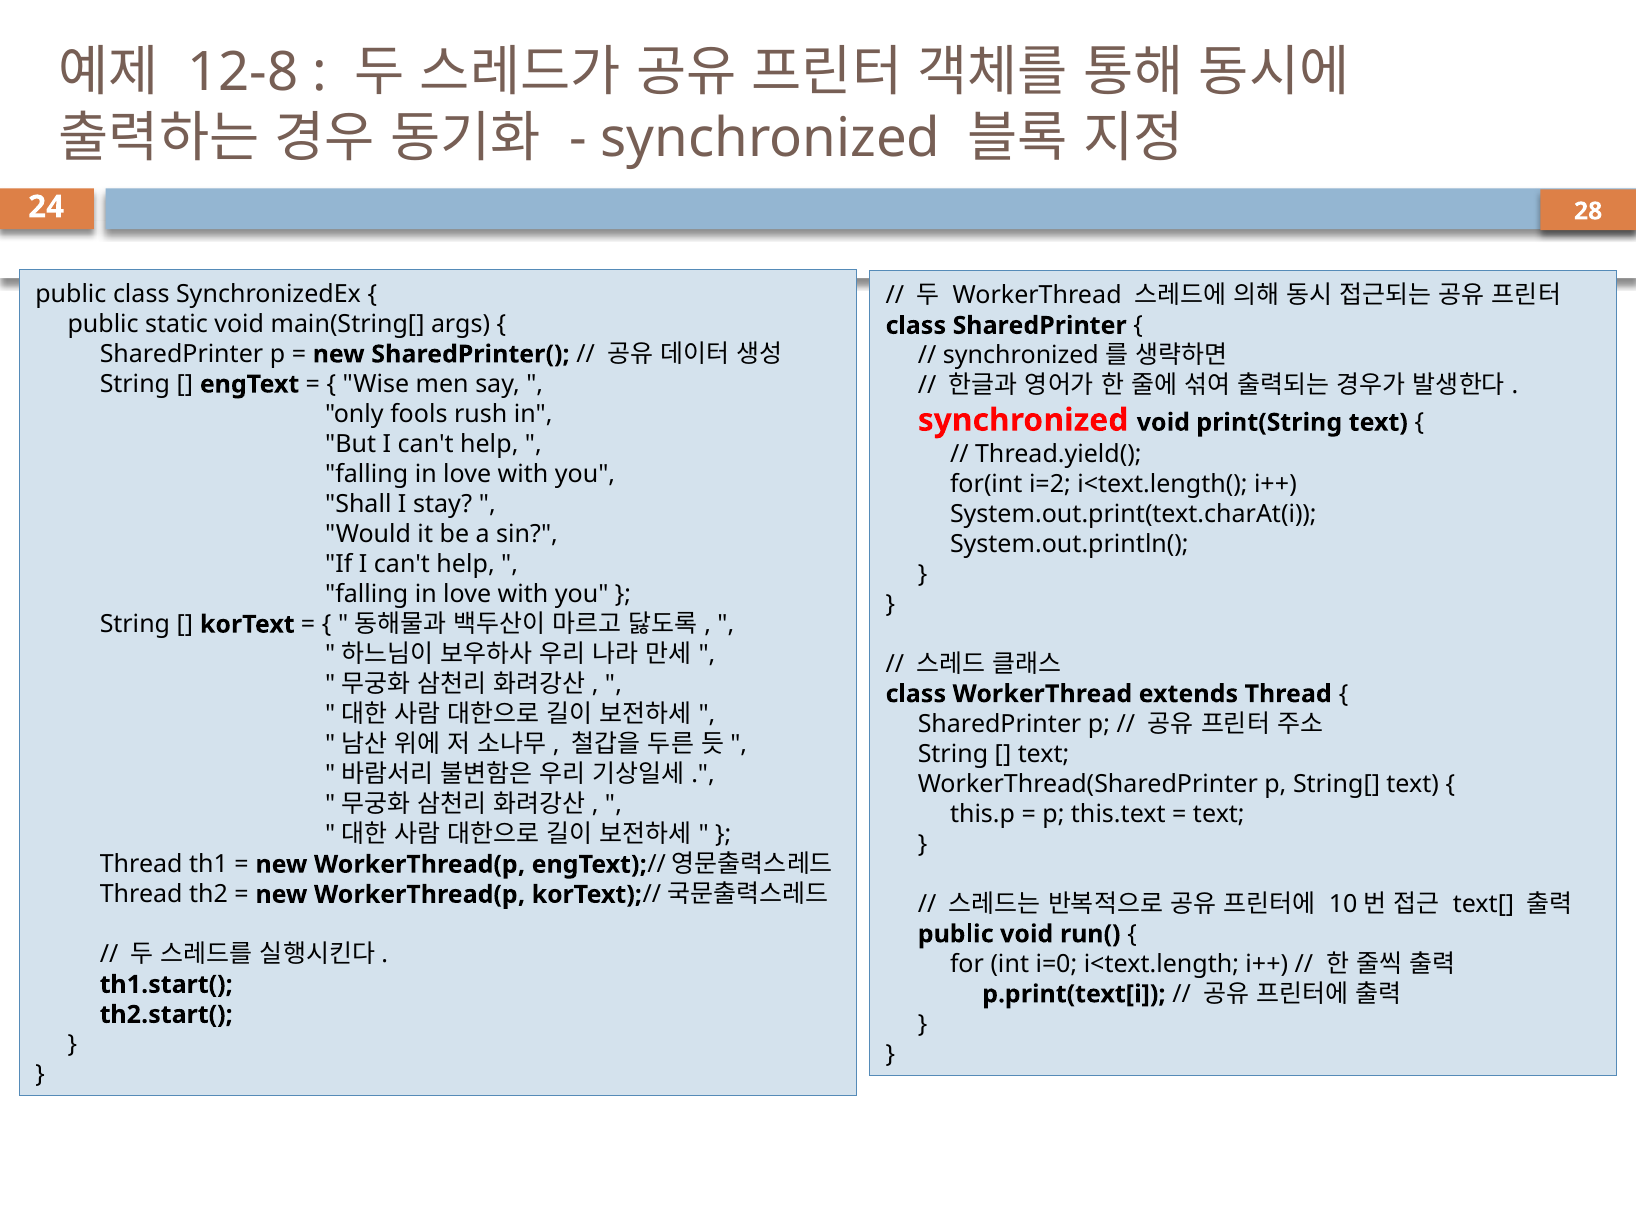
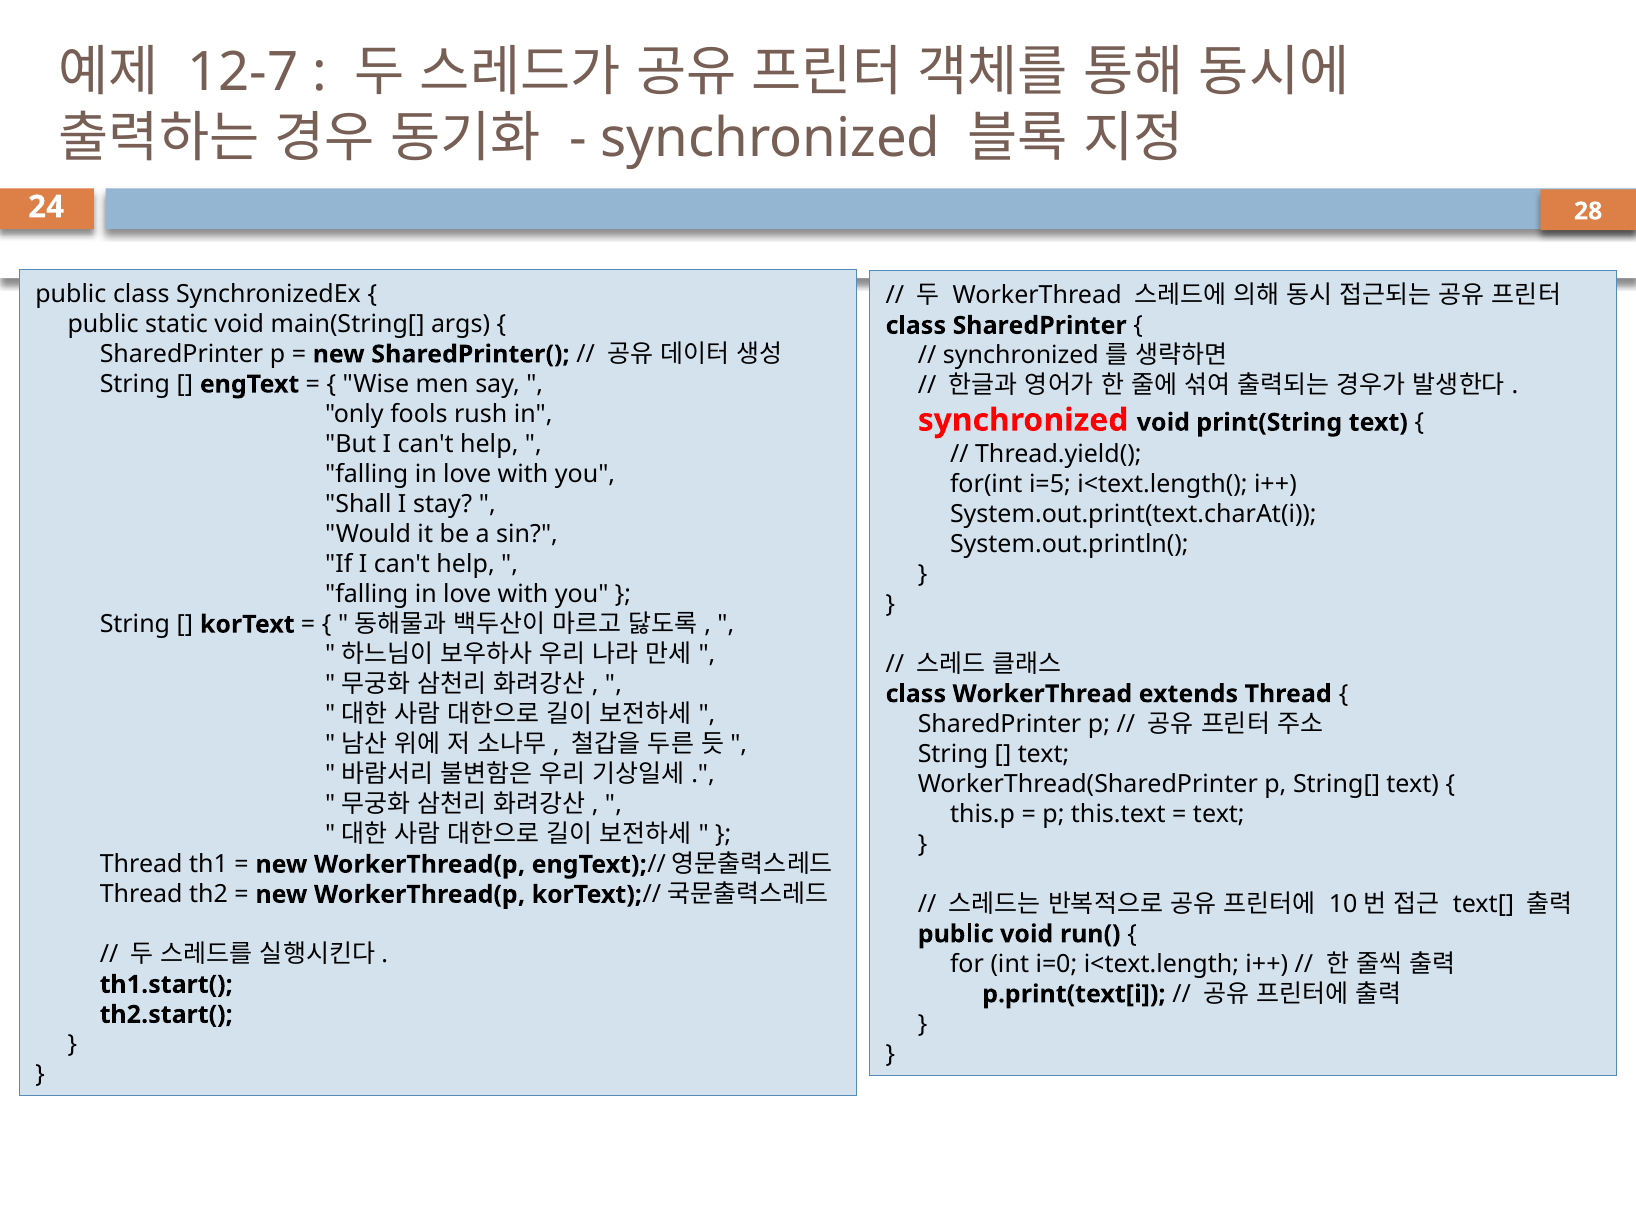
12-8: 12-8 -> 12-7 (243, 73)
i=2: i=2 -> i=5 (1050, 484)
